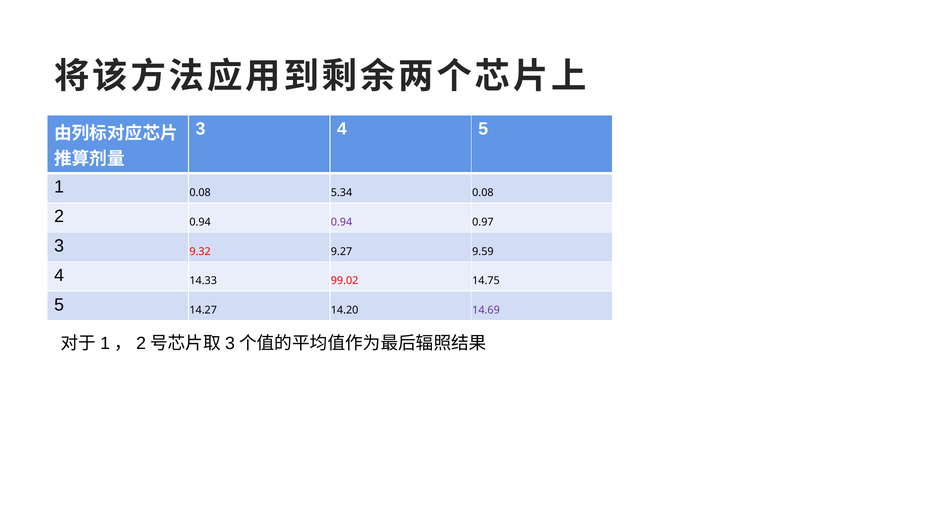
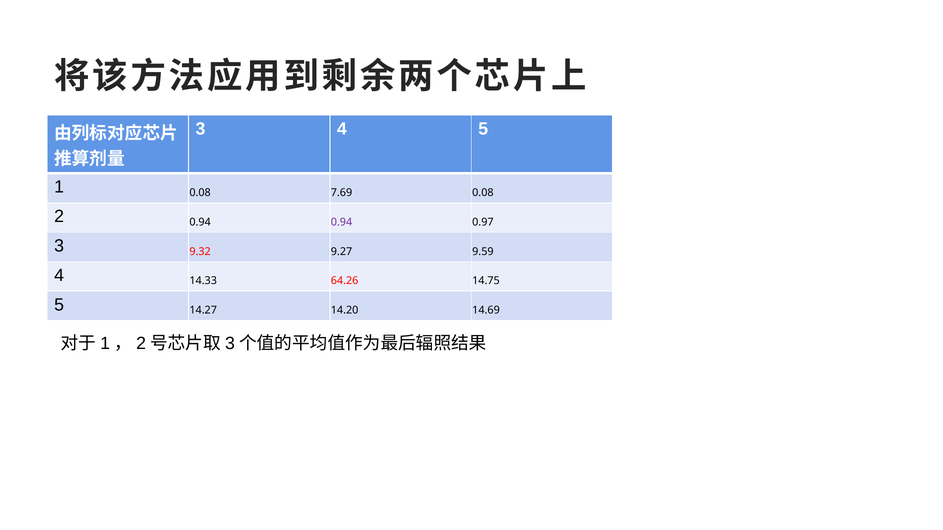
5.34: 5.34 -> 7.69 (342, 193)
99.02: 99.02 -> 64.26 (345, 281)
14.69 colour: purple -> black (486, 311)
